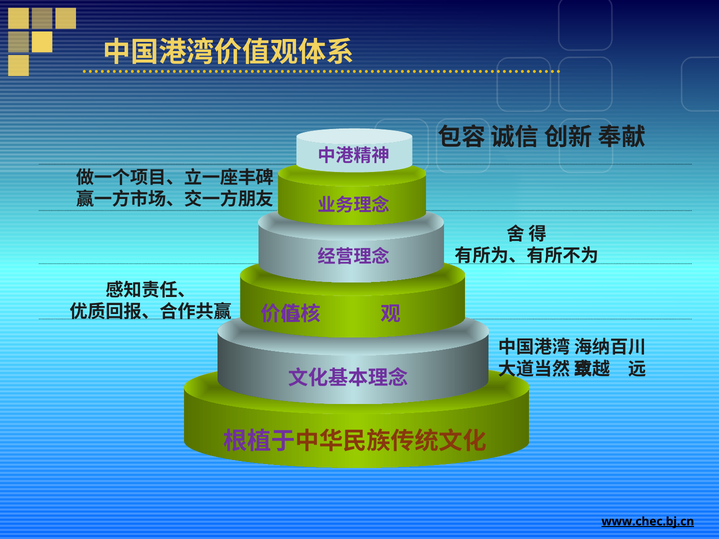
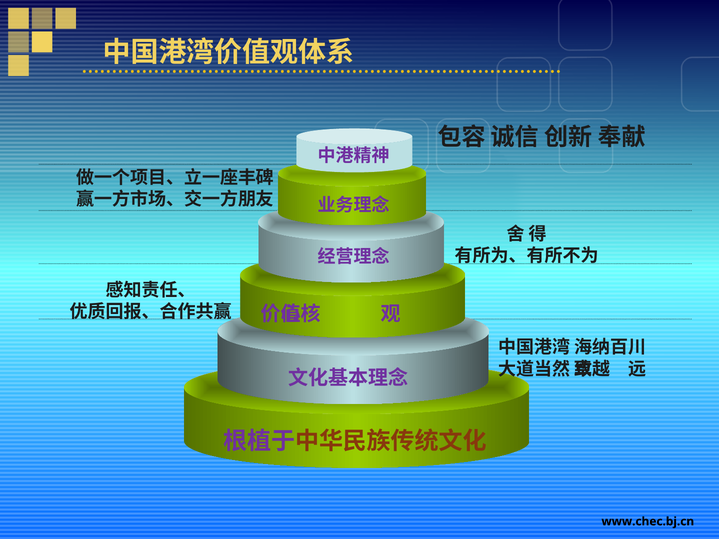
www.chec.bj.cn underline: present -> none (648, 522)
